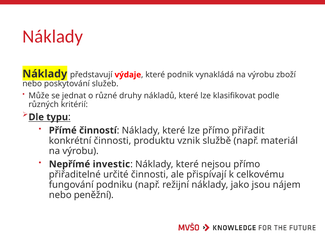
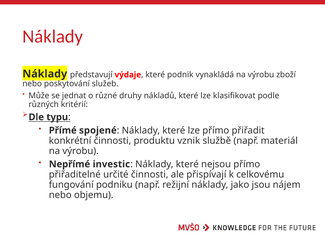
činností: činností -> spojené (98, 130)
peněžní: peněžní -> objemu (94, 195)
